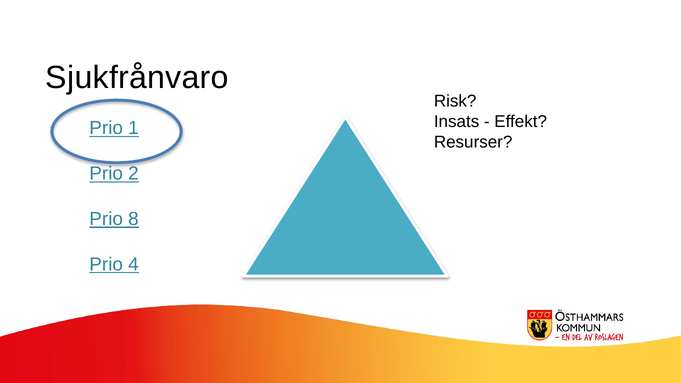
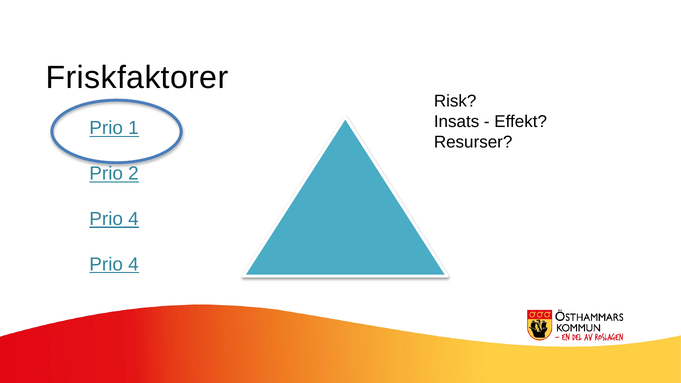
Sjukfrånvaro: Sjukfrånvaro -> Friskfaktorer (137, 78)
8: 8 -> 4 (133, 219)
